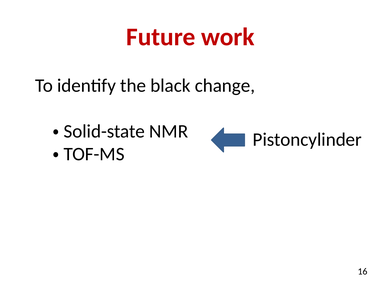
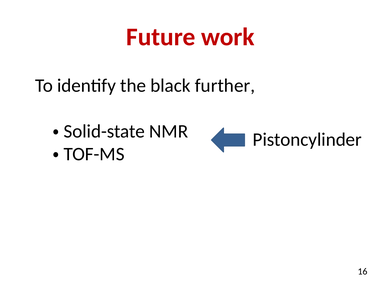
change: change -> further (225, 85)
